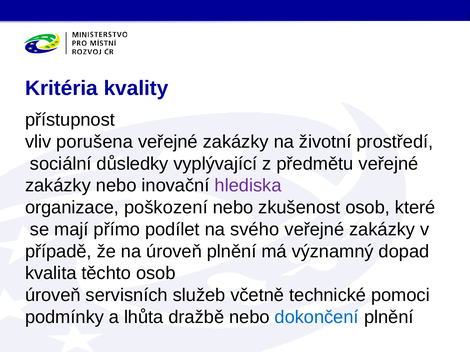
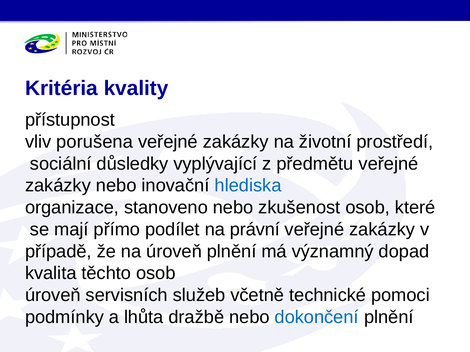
hlediska colour: purple -> blue (248, 186)
poškození: poškození -> stanoveno (166, 208)
svého: svého -> právní (255, 230)
